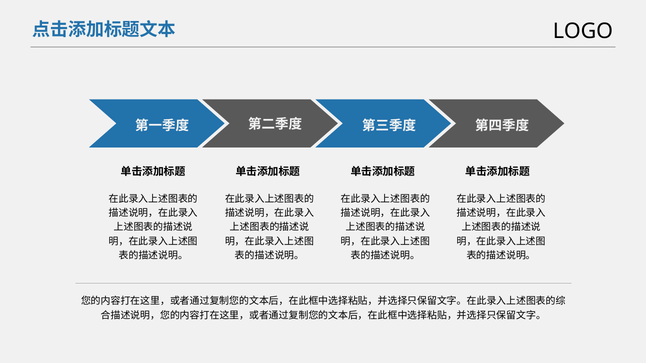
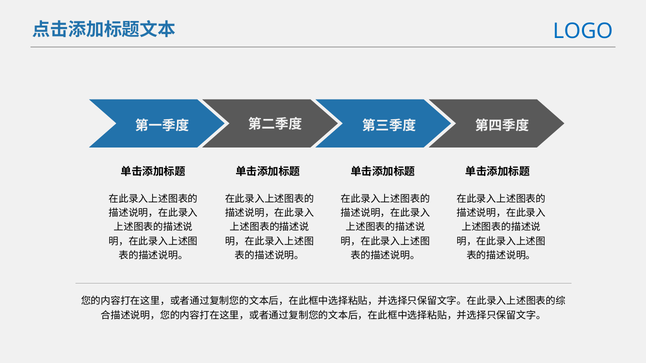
LOGO colour: black -> blue (583, 31)
